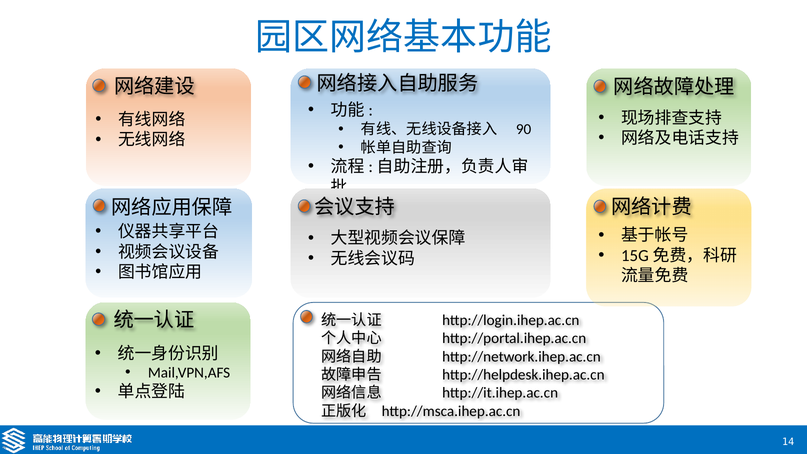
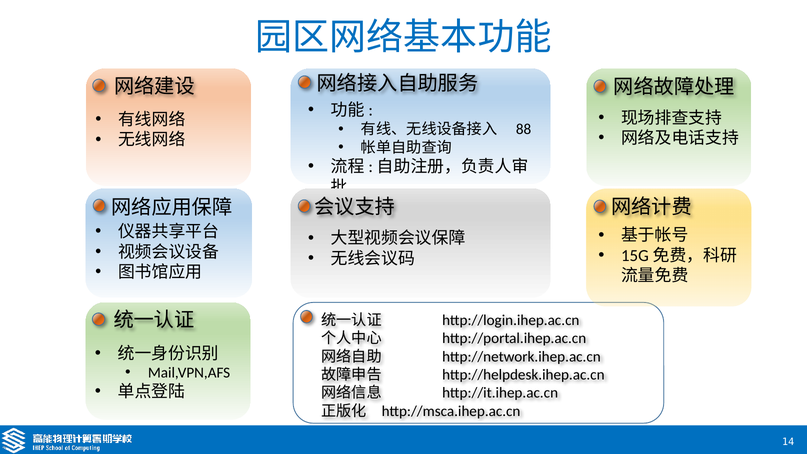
90: 90 -> 88 (524, 129)
